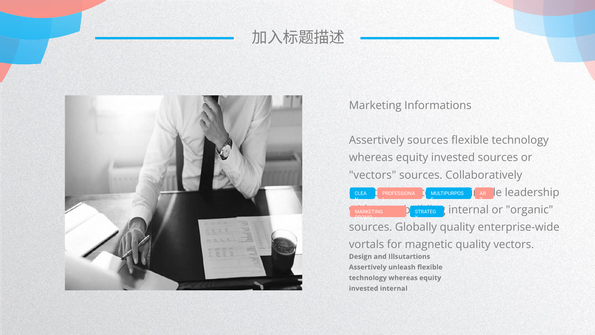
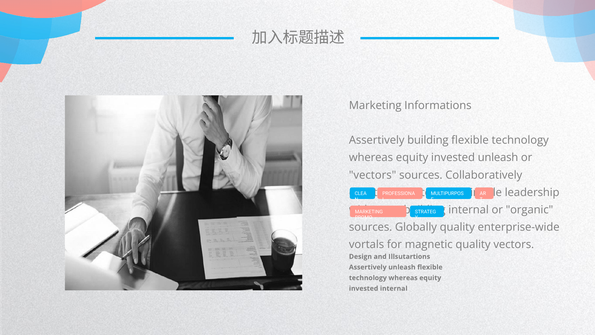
Assertively sources: sources -> building (428, 140)
invested sources: sources -> unleash (498, 157)
